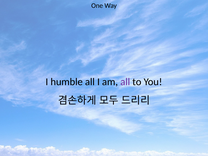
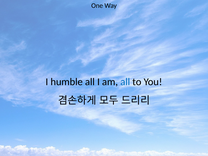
all colour: purple -> blue (125, 82)
